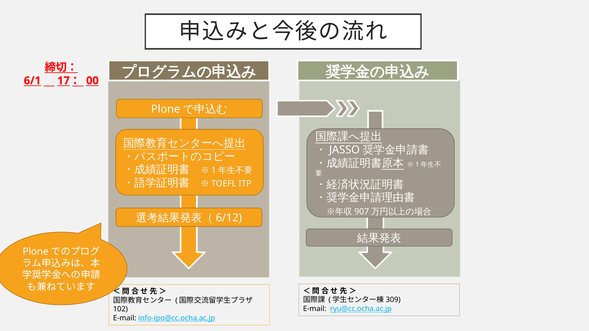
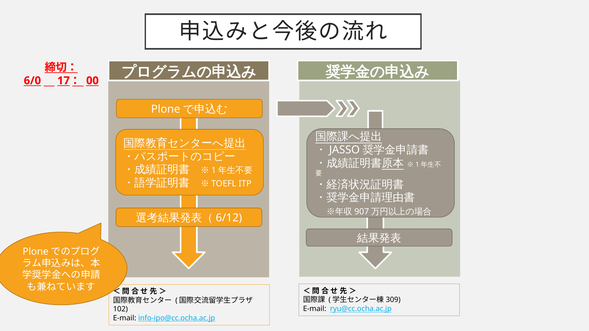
6/1: 6/1 -> 6/0 (32, 81)
